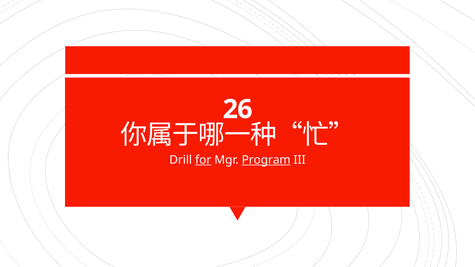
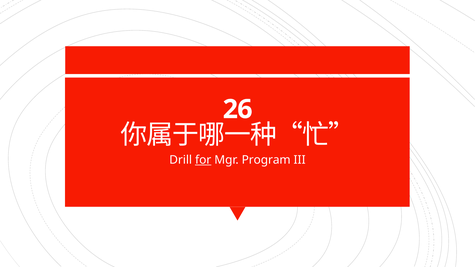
Program underline: present -> none (266, 160)
